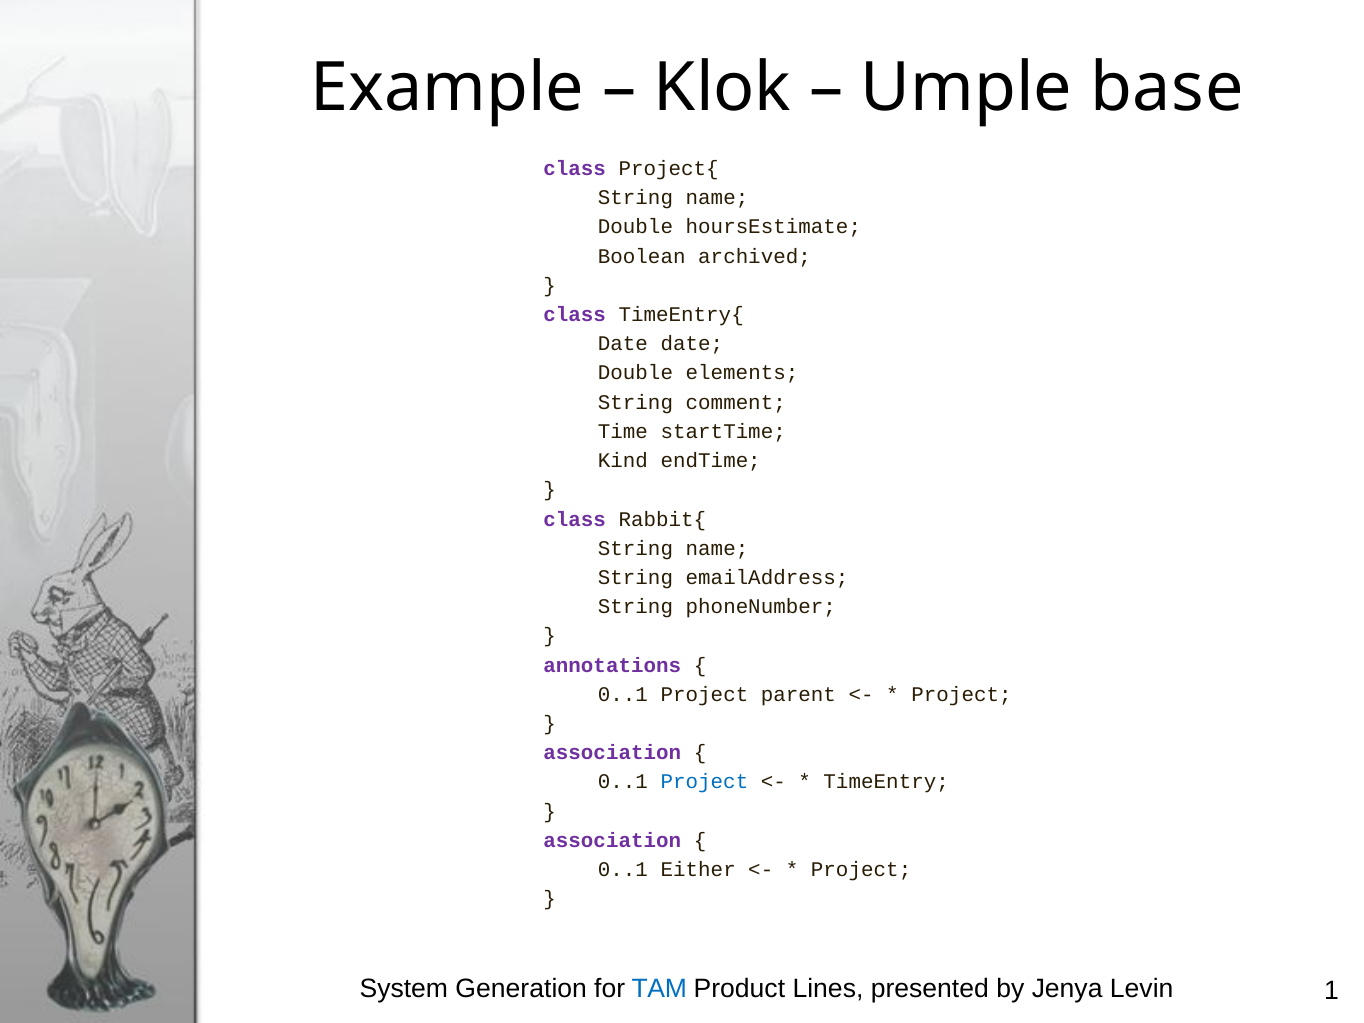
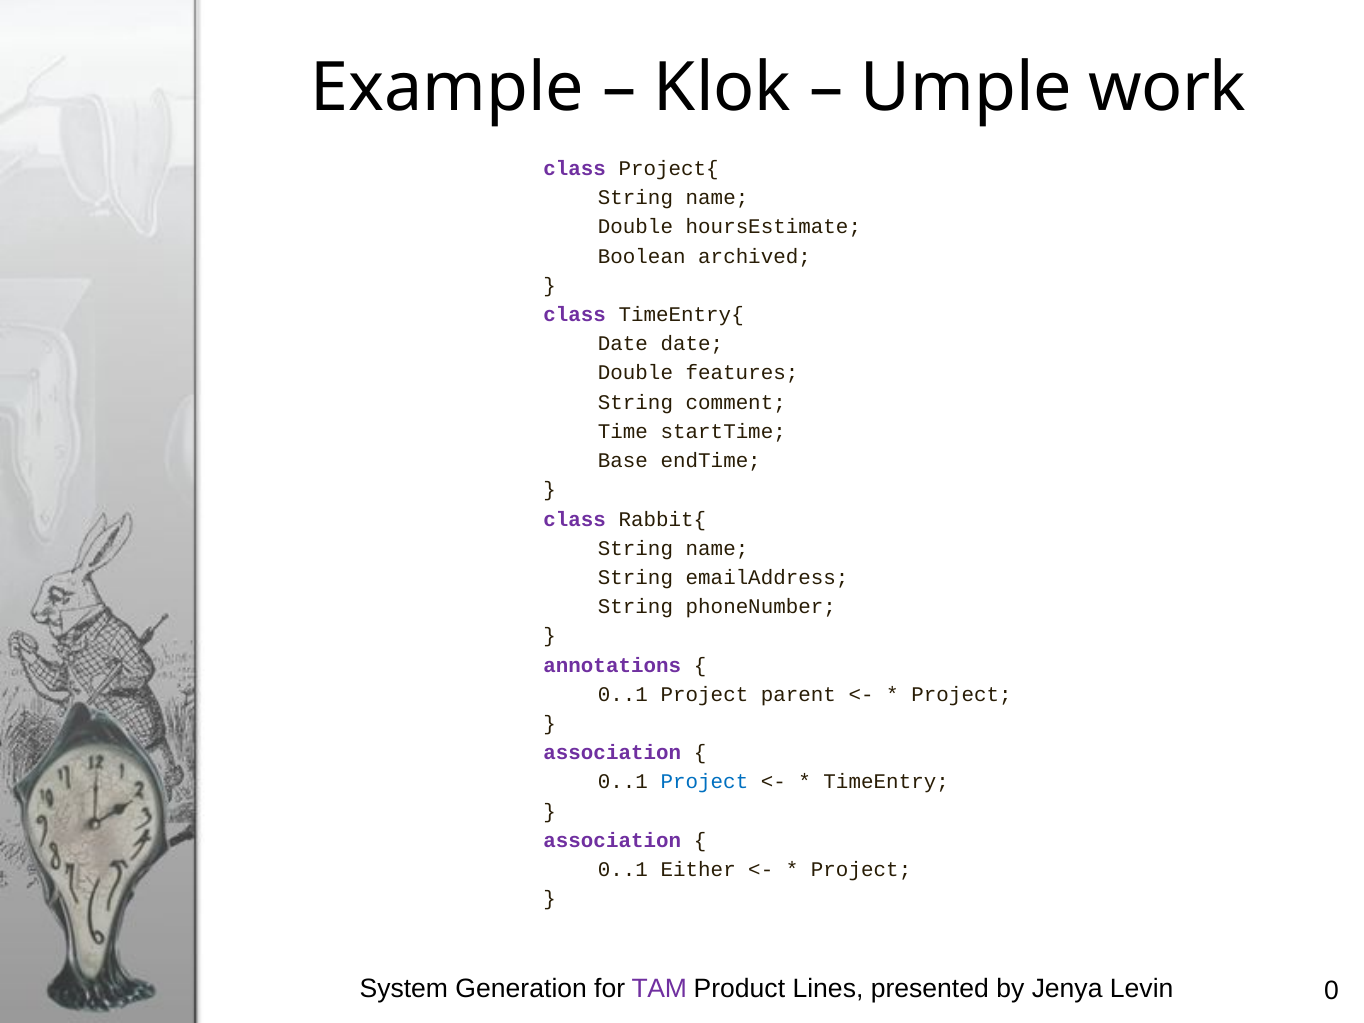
base: base -> work (1168, 88)
elements: elements -> features (742, 373)
Kind: Kind -> Base (623, 461)
TAM colour: blue -> purple (659, 988)
1: 1 -> 0 (1332, 991)
